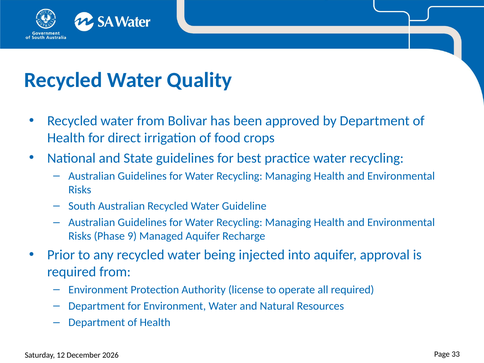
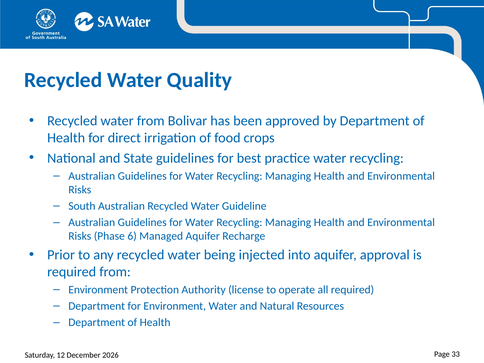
9: 9 -> 6 (132, 236)
